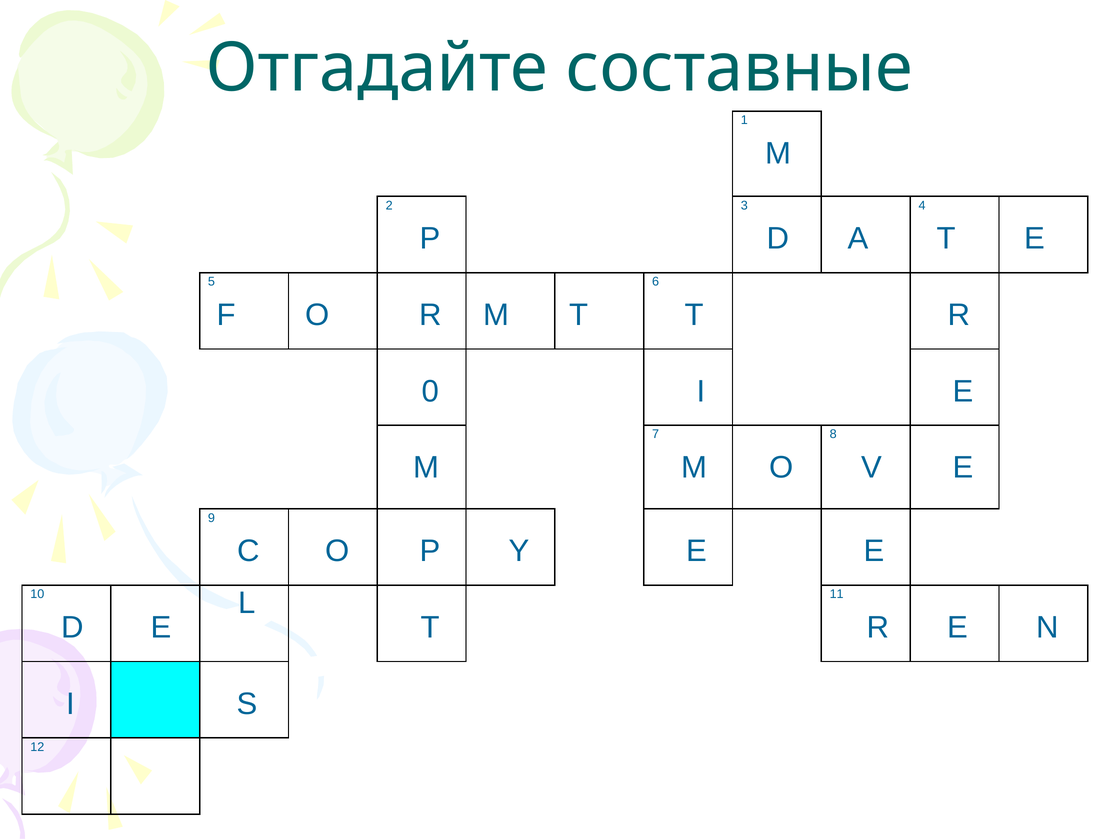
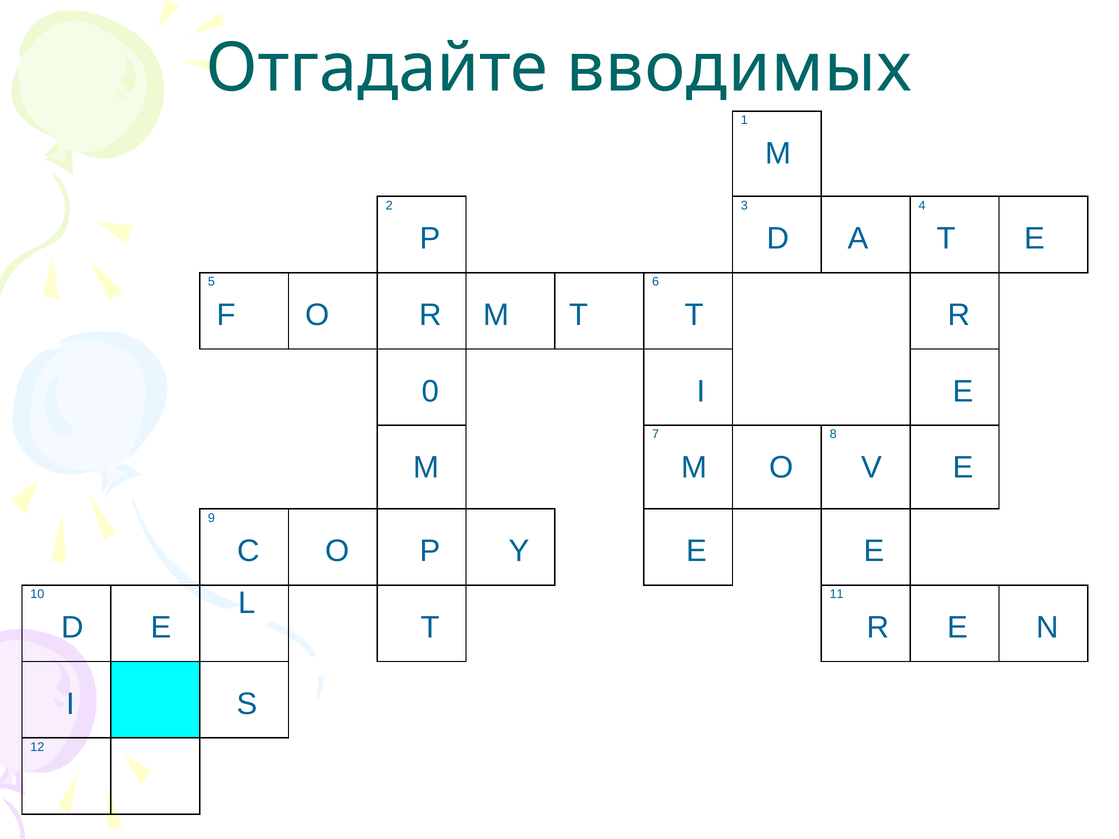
составные: составные -> вводимых (739, 68)
